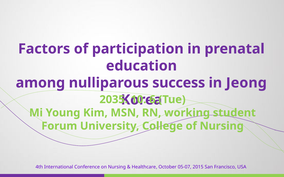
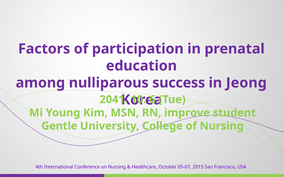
2035: 2035 -> 2041 (114, 100)
working: working -> improve (187, 113)
Forum: Forum -> Gentle (59, 126)
